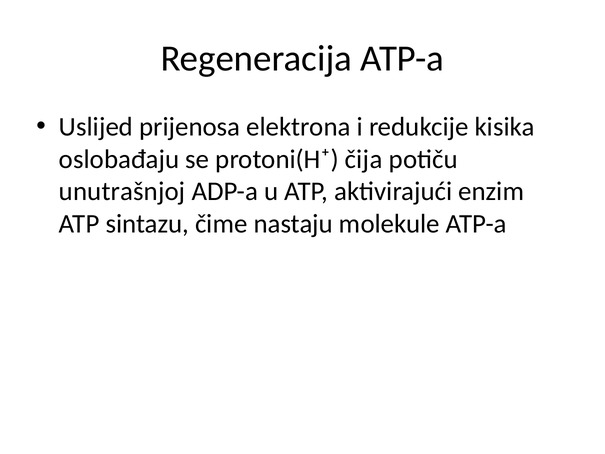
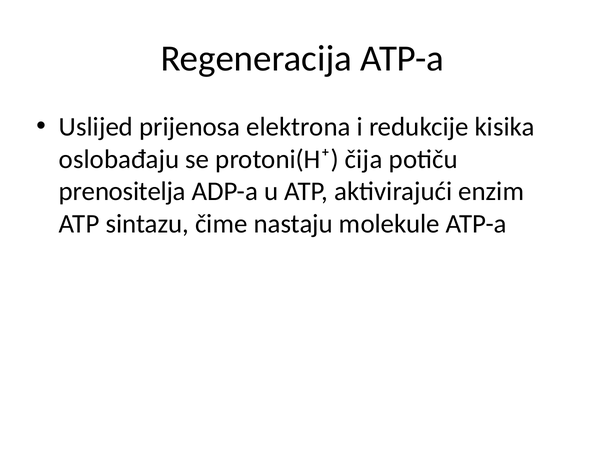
unutrašnjoj: unutrašnjoj -> prenositelja (122, 191)
